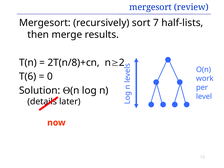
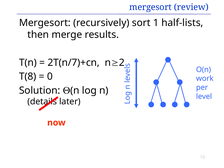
7: 7 -> 1 (156, 23)
2T(n/8)+cn: 2T(n/8)+cn -> 2T(n/7)+cn (74, 63)
T(6: T(6 -> T(8 (28, 76)
